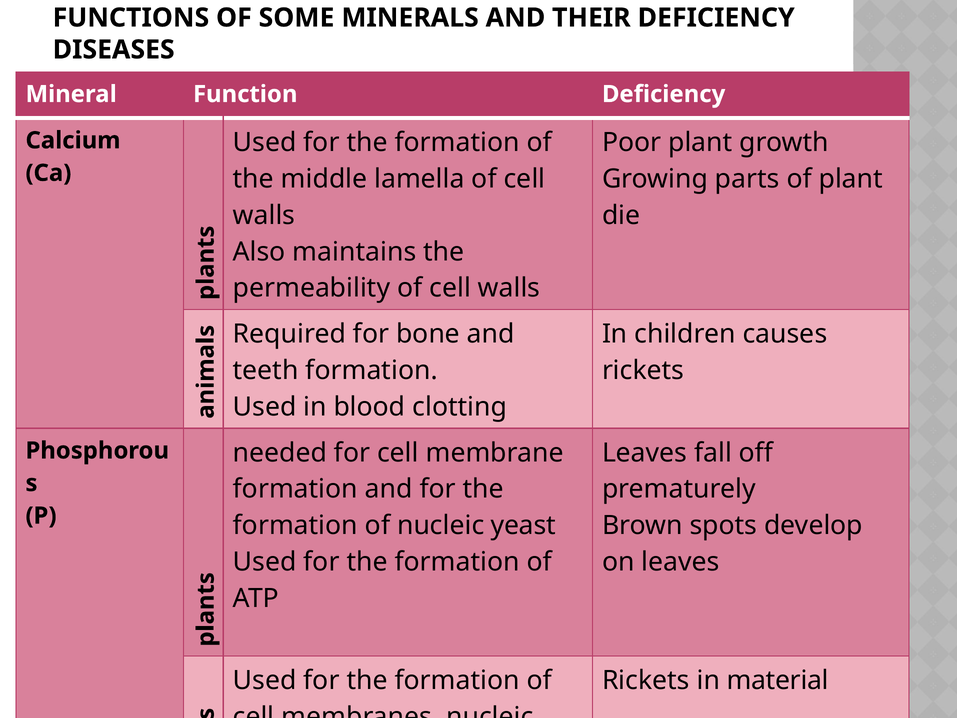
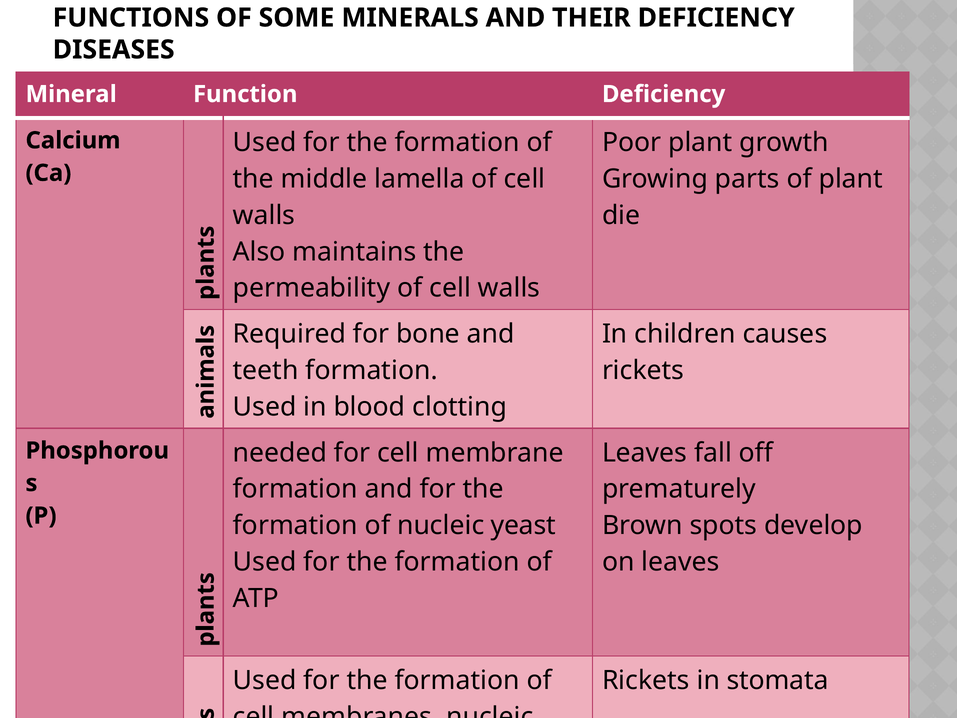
material: material -> stomata (778, 680)
